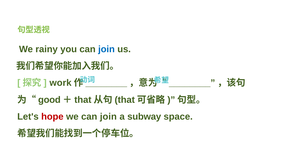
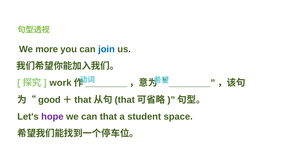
rainy: rainy -> more (47, 49)
hope colour: red -> purple (52, 117)
we can join: join -> that (108, 117)
subway: subway -> student (144, 117)
